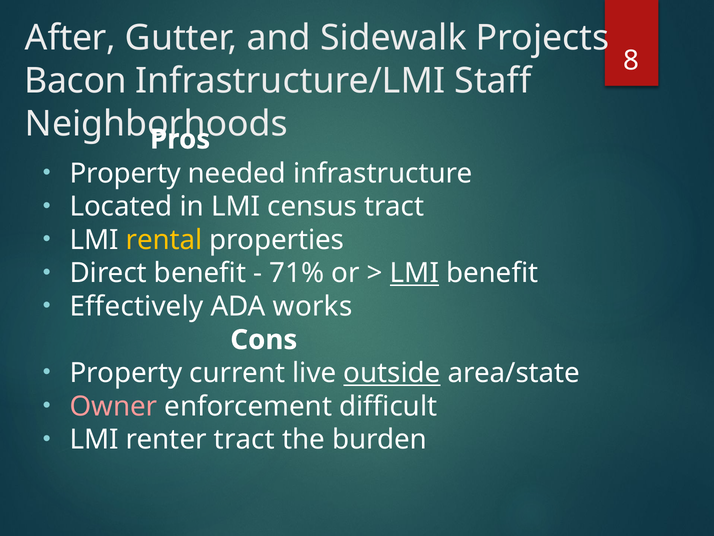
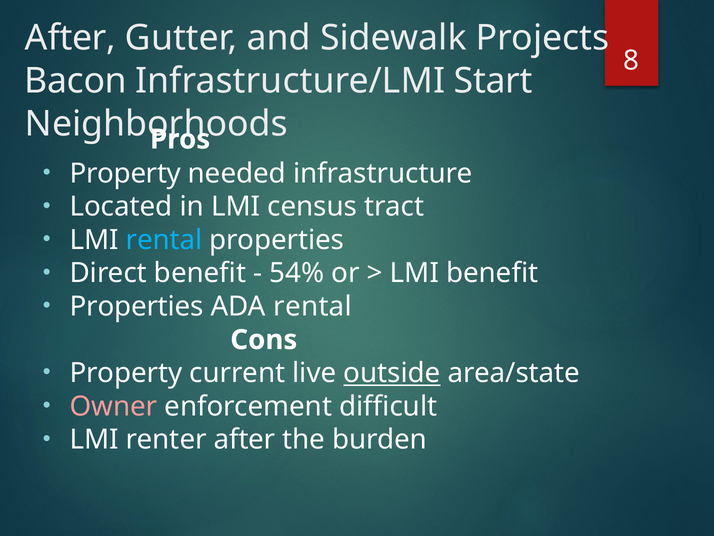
Staff: Staff -> Start (493, 81)
rental colour: yellow -> light blue (164, 240)
71%: 71% -> 54% (297, 273)
LMI underline: present -> none (414, 273)
Effectively: Effectively -> Properties (137, 306)
ADA works: works -> rental (313, 306)
renter tract: tract -> after (245, 439)
